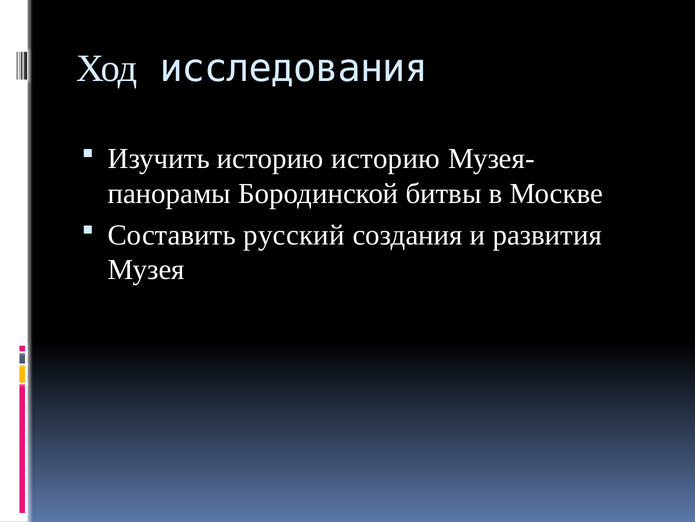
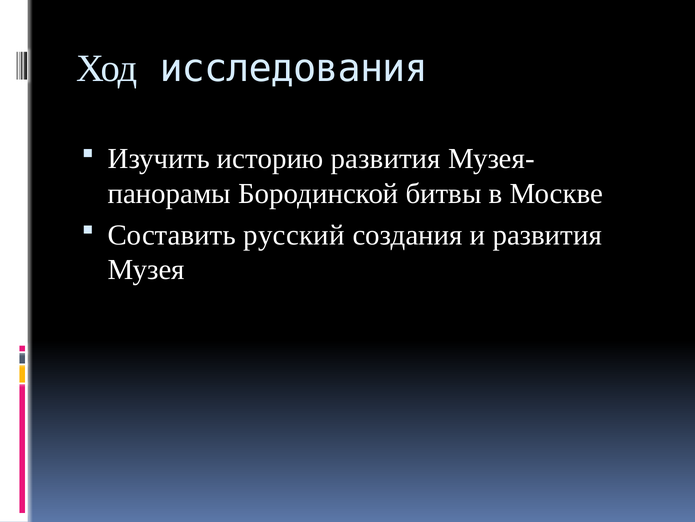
историю историю: историю -> развития (386, 159)
